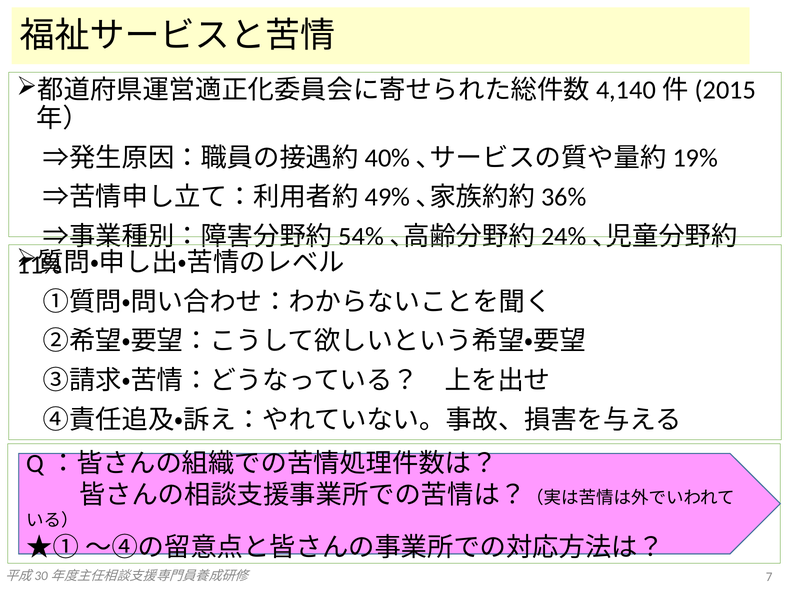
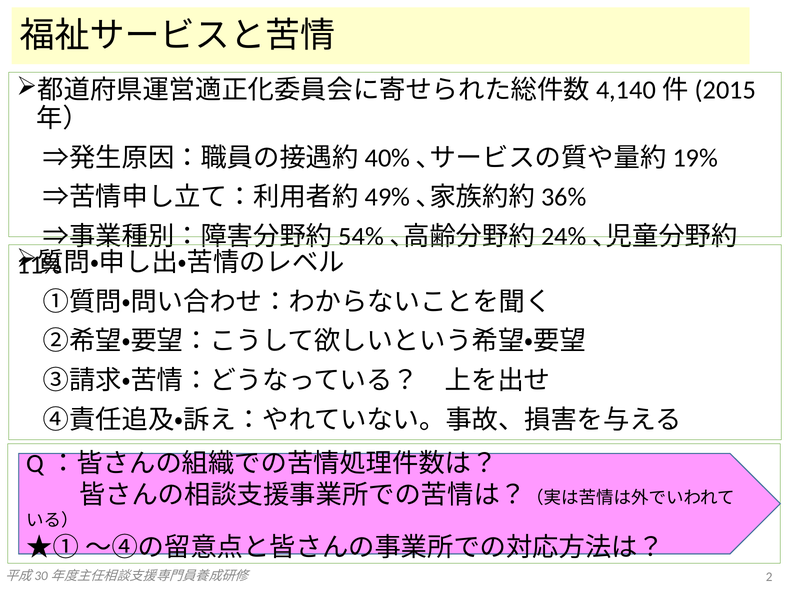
7: 7 -> 2 (769, 578)
